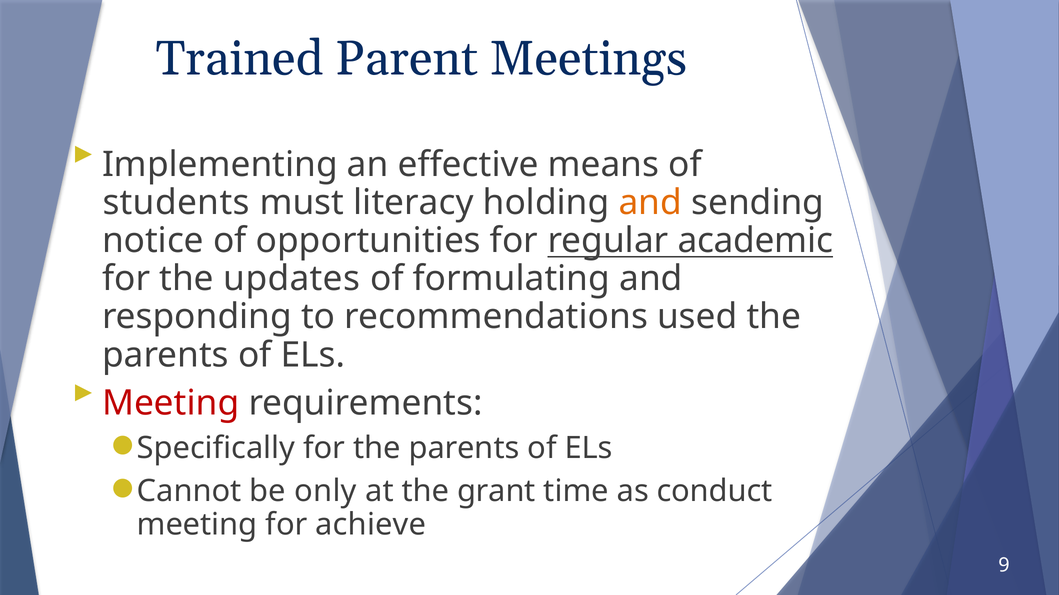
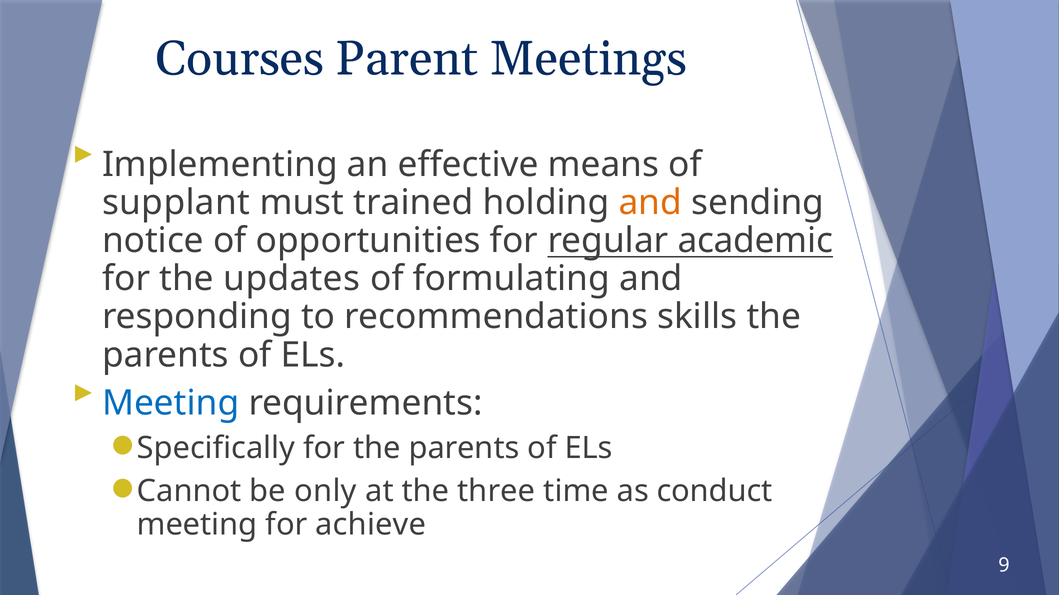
Trained: Trained -> Courses (240, 59)
students: students -> supplant (176, 203)
literacy: literacy -> trained (413, 203)
used: used -> skills (697, 317)
Meeting colour: red -> blue (171, 403)
grant: grant -> three (496, 492)
